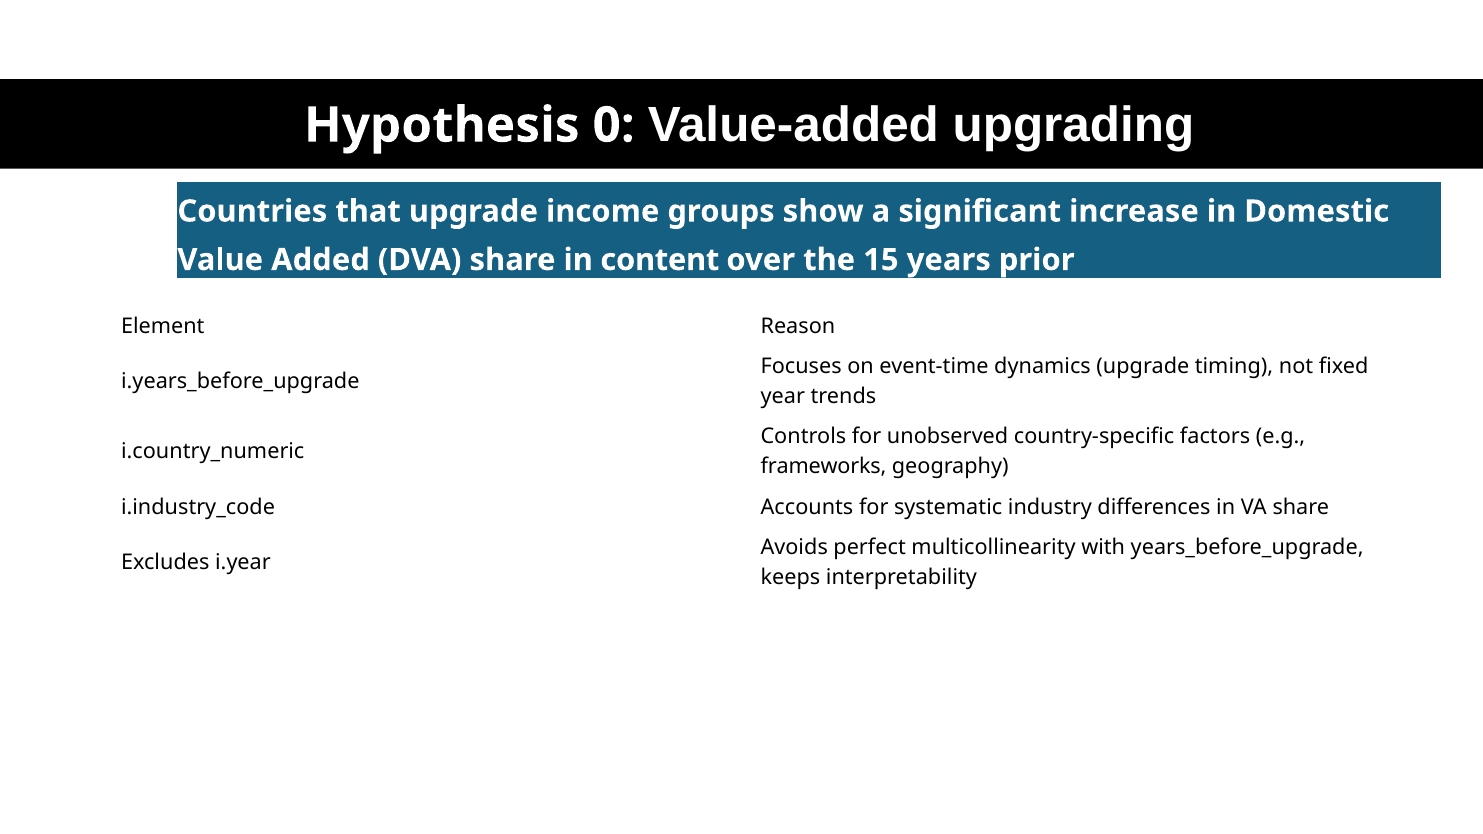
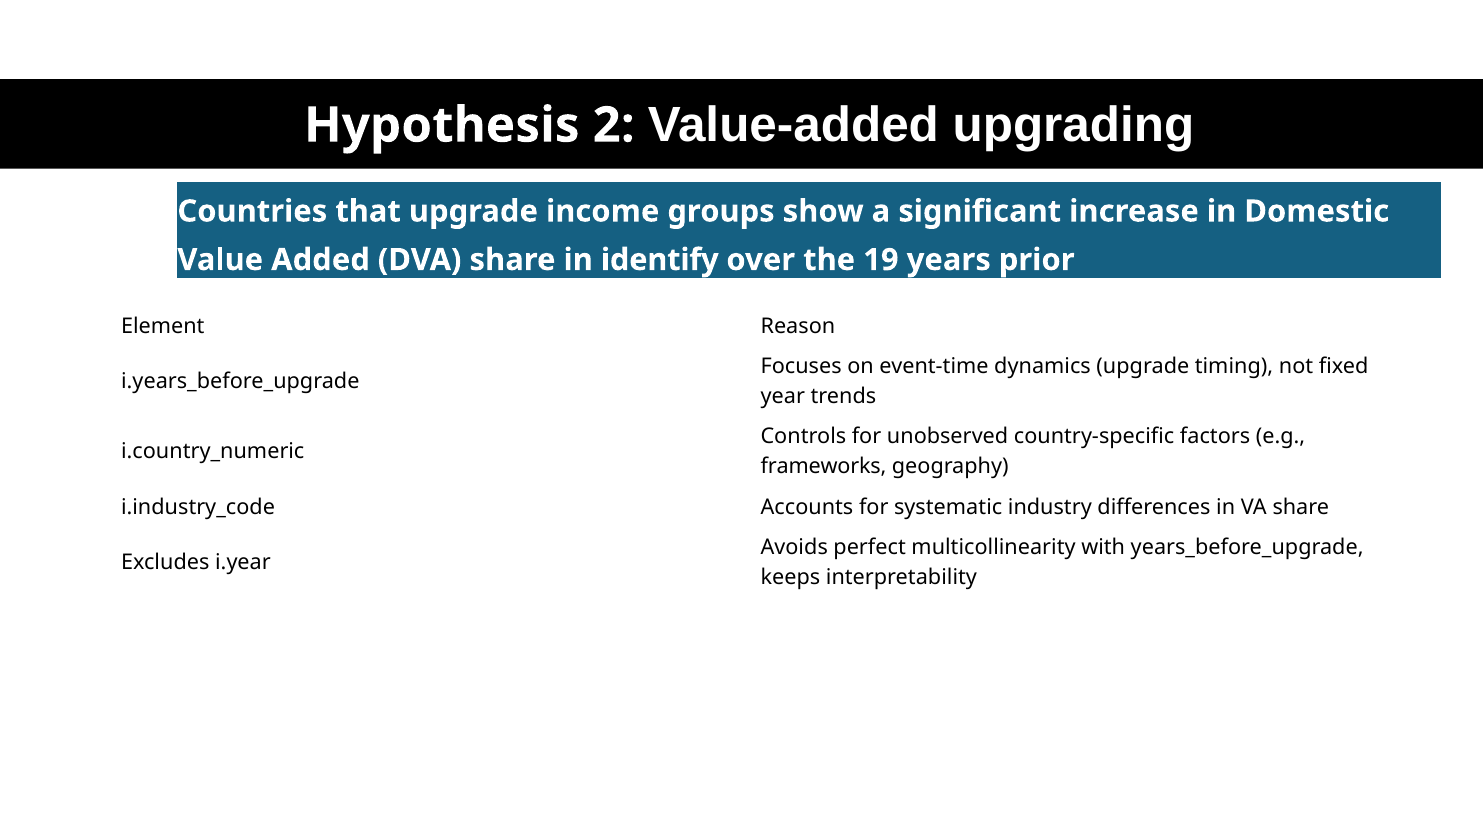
0: 0 -> 2 (614, 125)
content: content -> identify (660, 260)
15: 15 -> 19 (881, 260)
